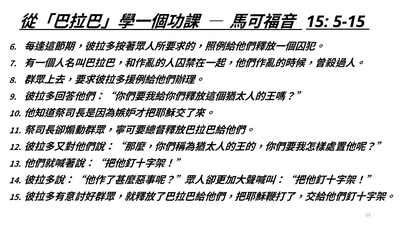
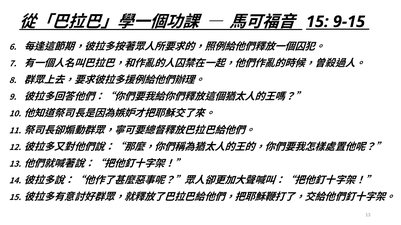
5-15: 5-15 -> 9-15 (349, 22)
